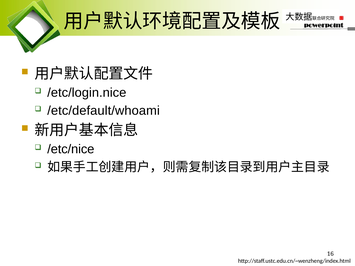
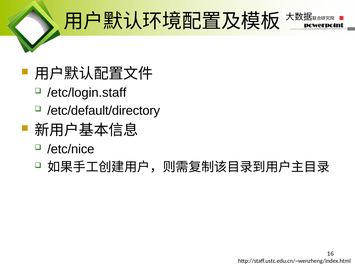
/etc/login.nice: /etc/login.nice -> /etc/login.staff (87, 93)
/etc/default/whoami: /etc/default/whoami -> /etc/default/directory (104, 111)
